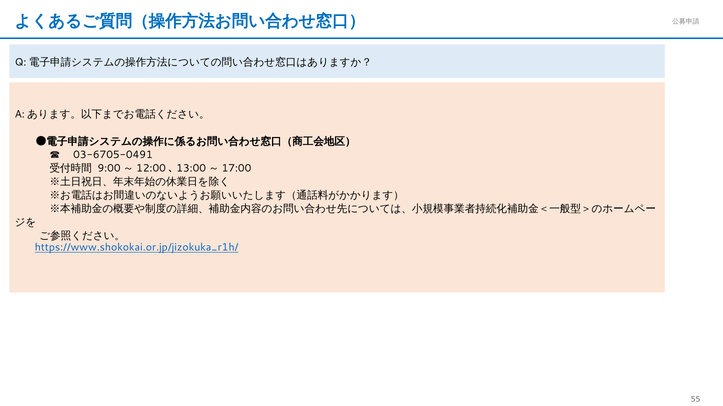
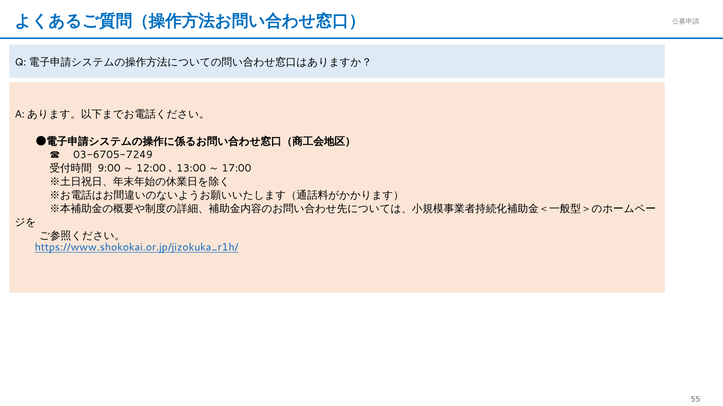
03-6705-0491: 03-6705-0491 -> 03-6705-7249 (113, 155)
